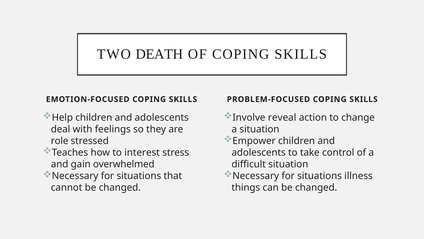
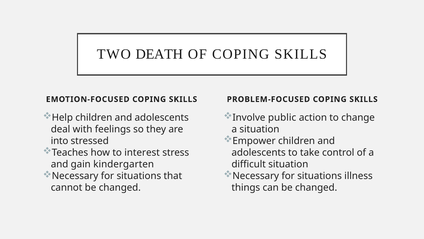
reveal: reveal -> public (282, 117)
role: role -> into (60, 141)
overwhelmed: overwhelmed -> kindergarten (124, 164)
